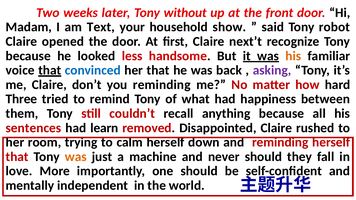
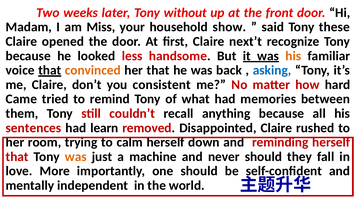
Text: Text -> Miss (101, 27)
robot: robot -> these (334, 27)
convinced colour: blue -> orange (93, 70)
asking colour: purple -> blue (272, 70)
you reminding: reminding -> consistent (162, 85)
Three: Three -> Came (21, 99)
happiness: happiness -> memories (268, 99)
